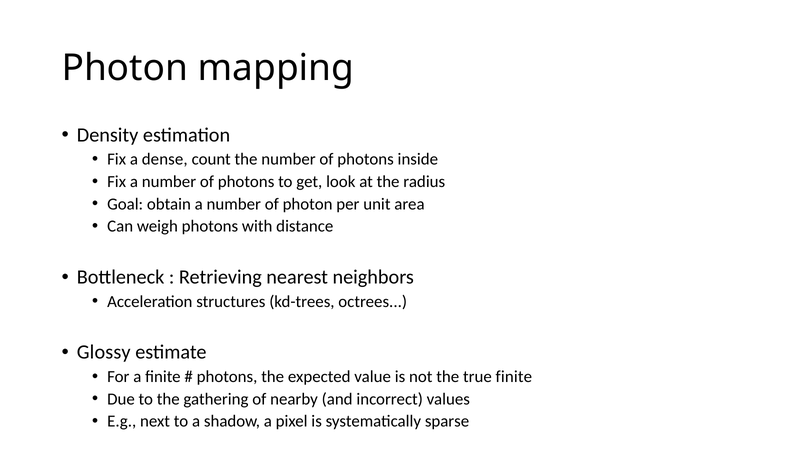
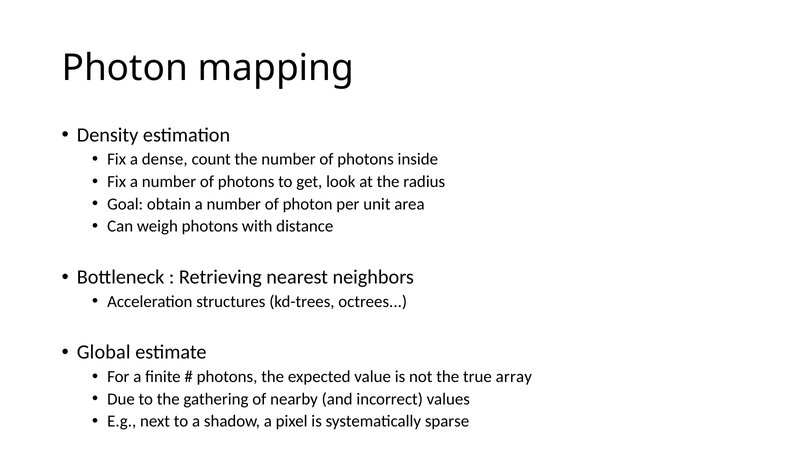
Glossy: Glossy -> Global (104, 352)
true finite: finite -> array (514, 377)
